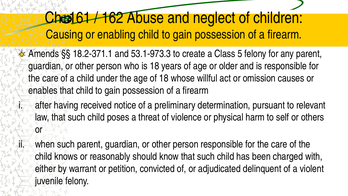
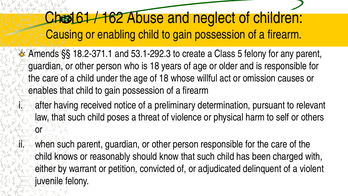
53.1-973.3: 53.1-973.3 -> 53.1-292.3 (151, 54)
